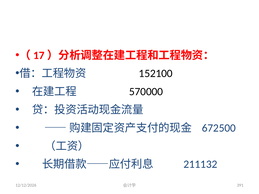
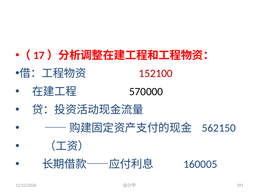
152100 colour: black -> red (156, 74)
672500: 672500 -> 562150 (219, 128)
211132: 211132 -> 160005 (200, 165)
